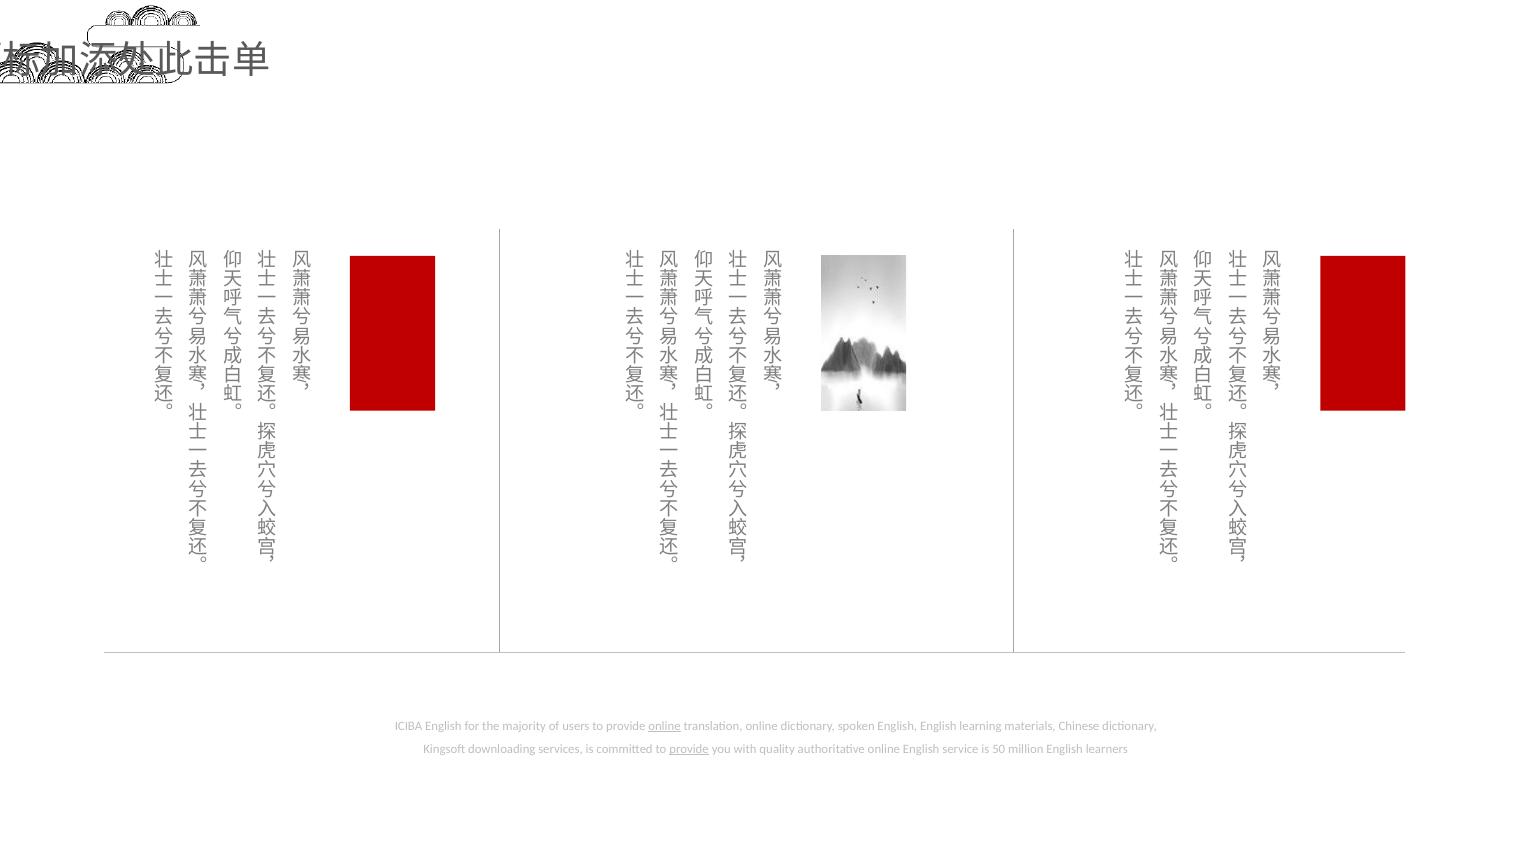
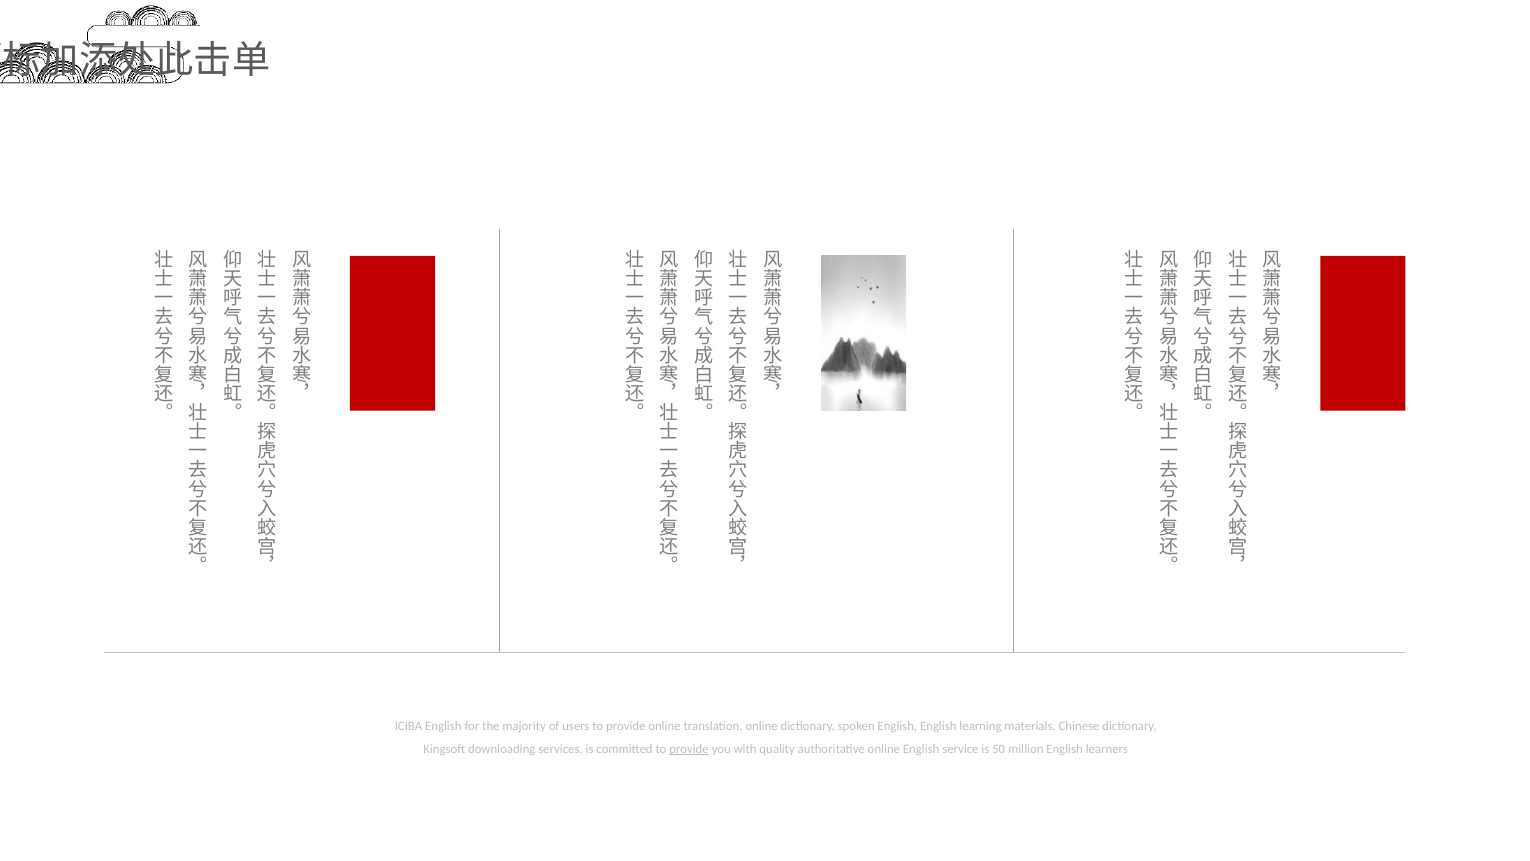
online underline: present -> none (664, 726)
